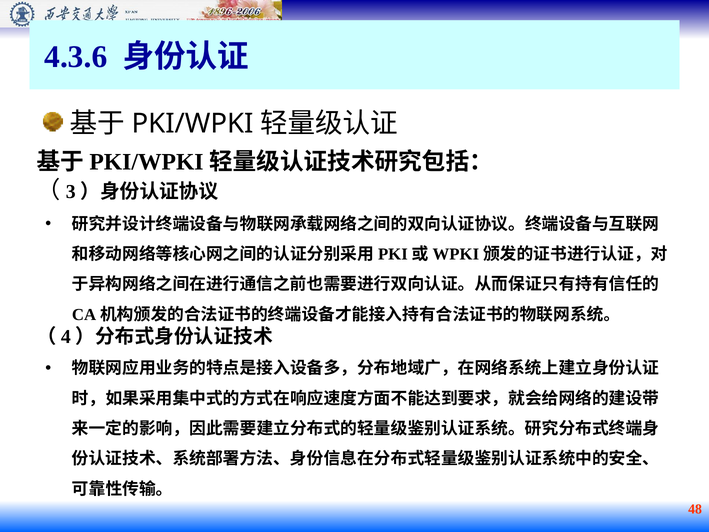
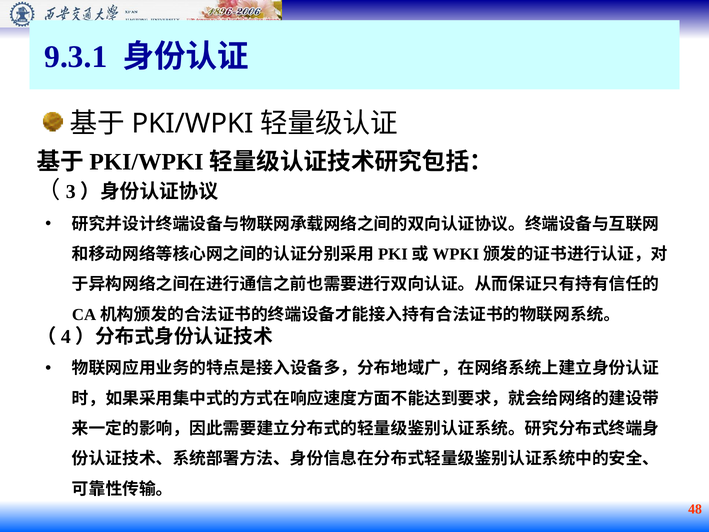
4.3.6: 4.3.6 -> 9.3.1 (76, 57)
